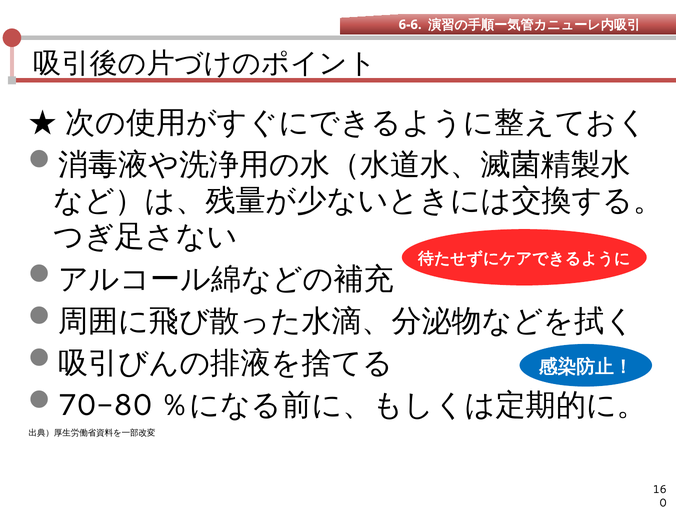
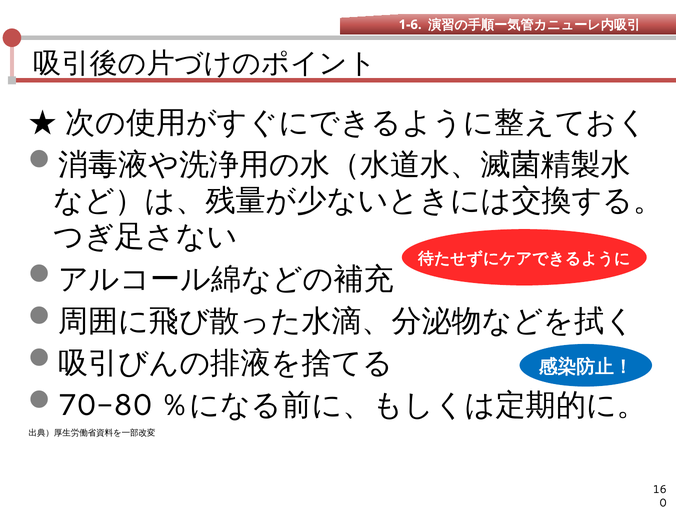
6-6: 6-6 -> 1-6 (410, 25)
